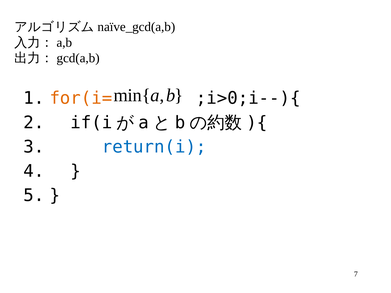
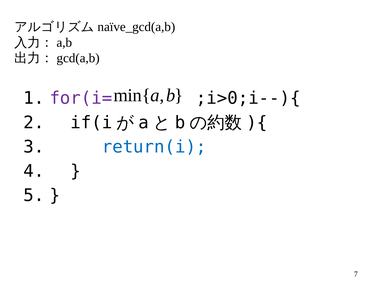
for(i= colour: orange -> purple (81, 98)
